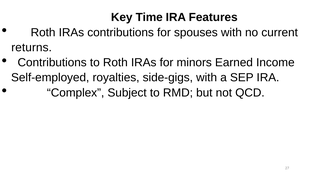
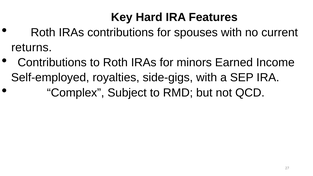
Time: Time -> Hard (149, 17)
